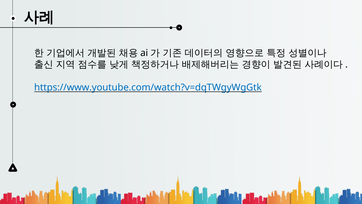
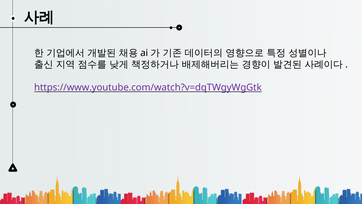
https://www.youtube.com/watch?v=dqTWgyWgGtk colour: blue -> purple (148, 87)
